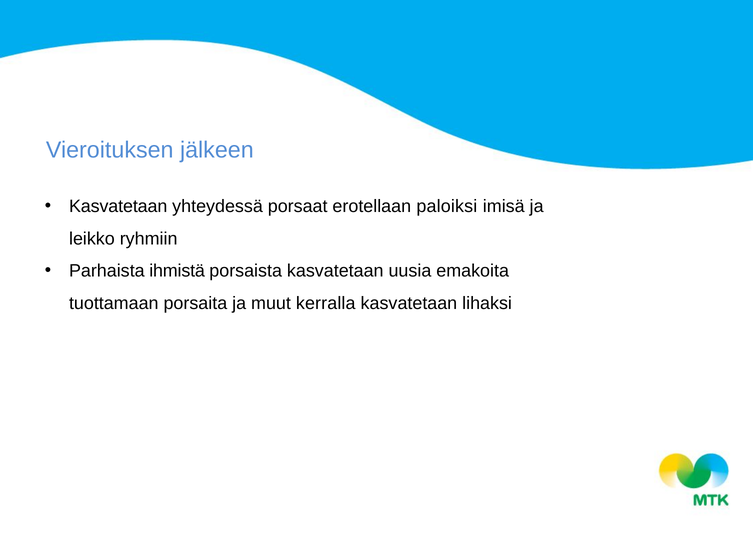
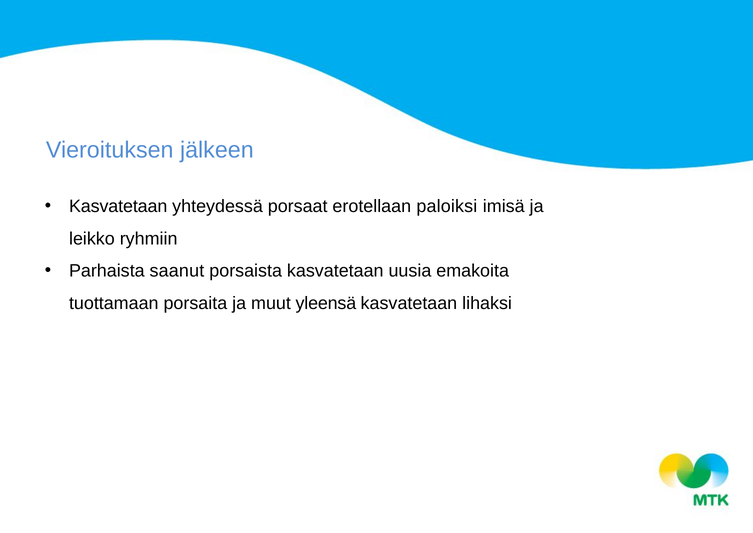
ihmistä: ihmistä -> saanut (177, 271)
kerralla: kerralla -> yleensä (326, 303)
